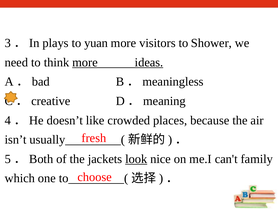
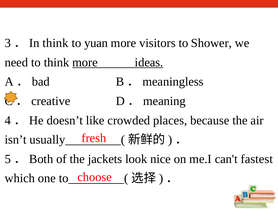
plays: plays -> think (56, 43)
look underline: present -> none (136, 159)
family: family -> fastest (257, 159)
